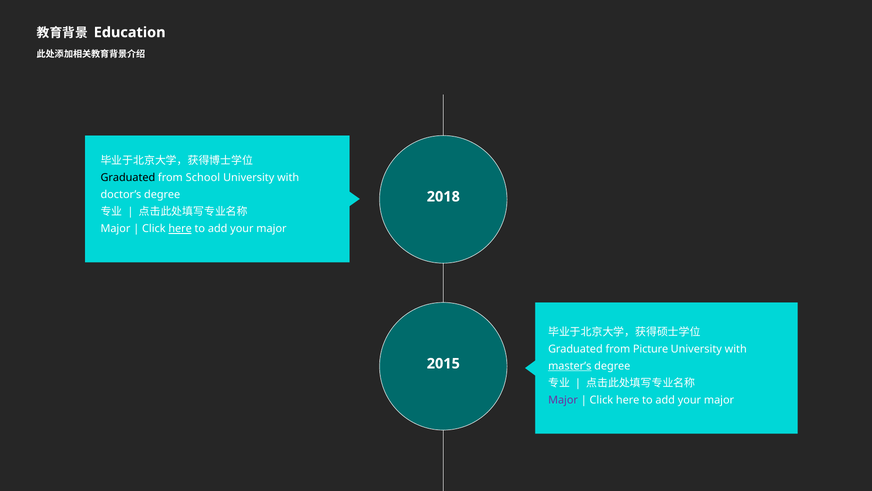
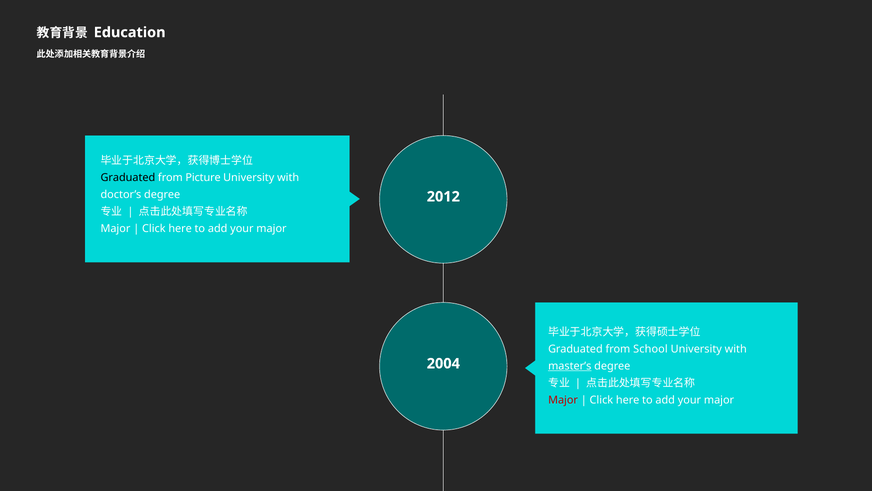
School: School -> Picture (203, 178)
2018: 2018 -> 2012 (443, 196)
here underline: present -> none (180, 229)
Picture: Picture -> School (650, 349)
2015: 2015 -> 2004 (443, 363)
Major colour: purple -> red (563, 400)
